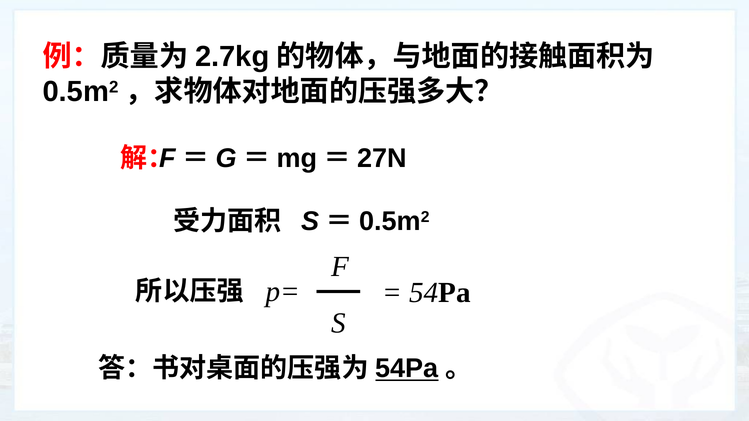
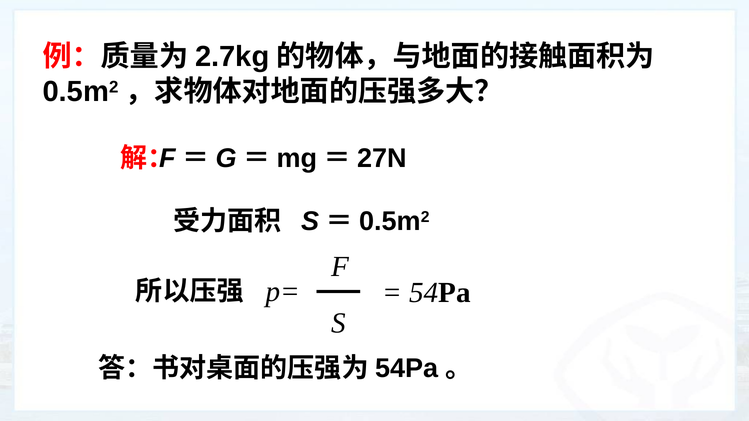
54Pa underline: present -> none (407, 369)
